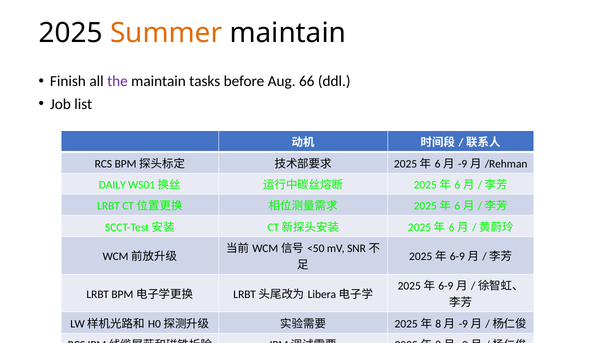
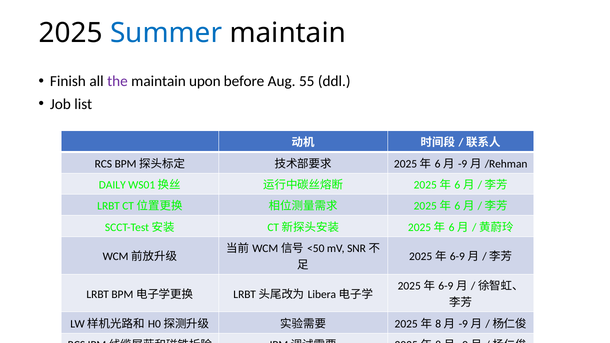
Summer colour: orange -> blue (166, 33)
tasks: tasks -> upon (205, 81)
66: 66 -> 55 (307, 81)
